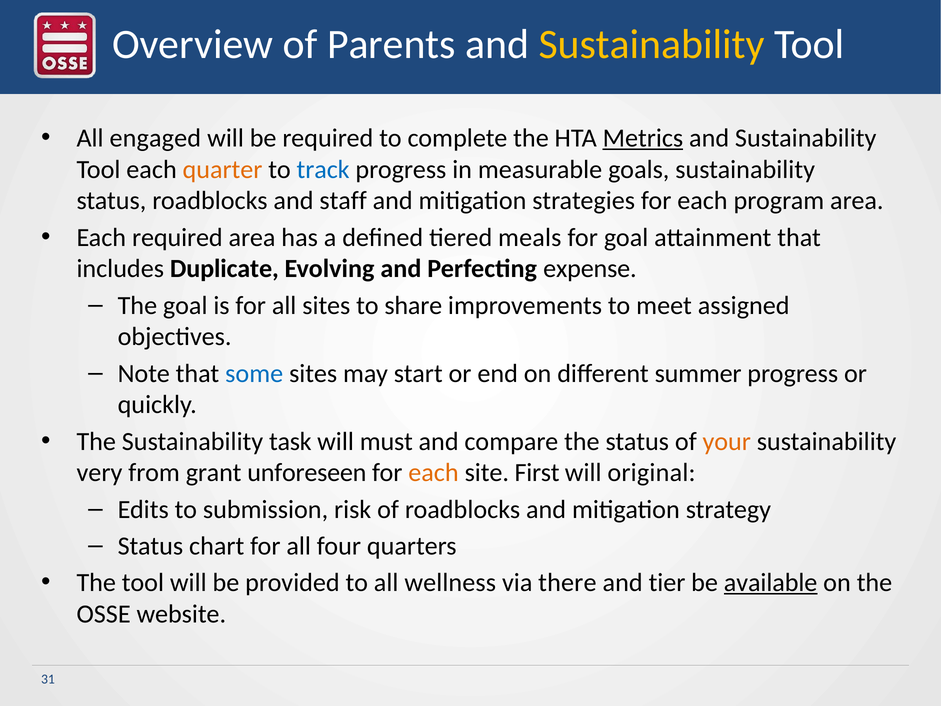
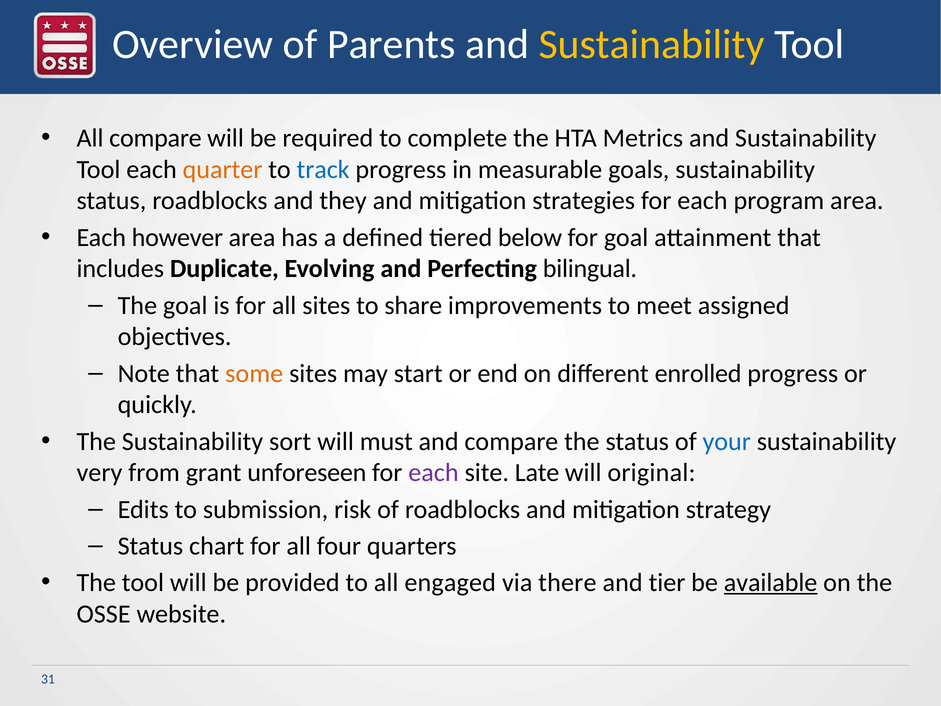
All engaged: engaged -> compare (155, 138)
Metrics underline: present -> none (643, 138)
staff: staff -> they (343, 201)
Each required: required -> however (177, 237)
meals: meals -> below (530, 237)
expense: expense -> bilingual (590, 269)
some colour: blue -> orange (254, 373)
summer: summer -> enrolled (698, 373)
task: task -> sort (290, 441)
your colour: orange -> blue (727, 441)
each colour: orange -> purple (433, 473)
First: First -> Late (537, 473)
wellness: wellness -> engaged (450, 582)
